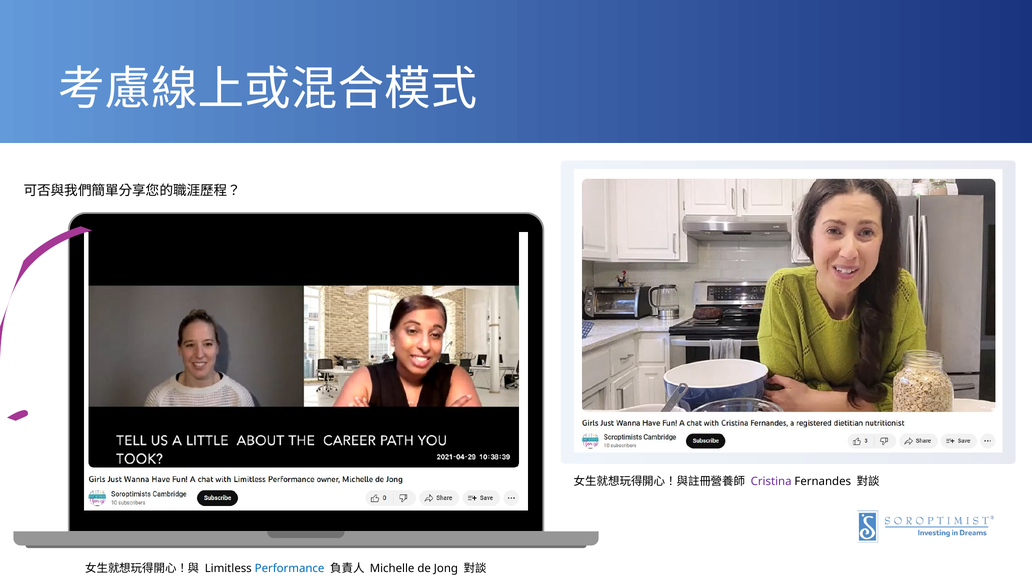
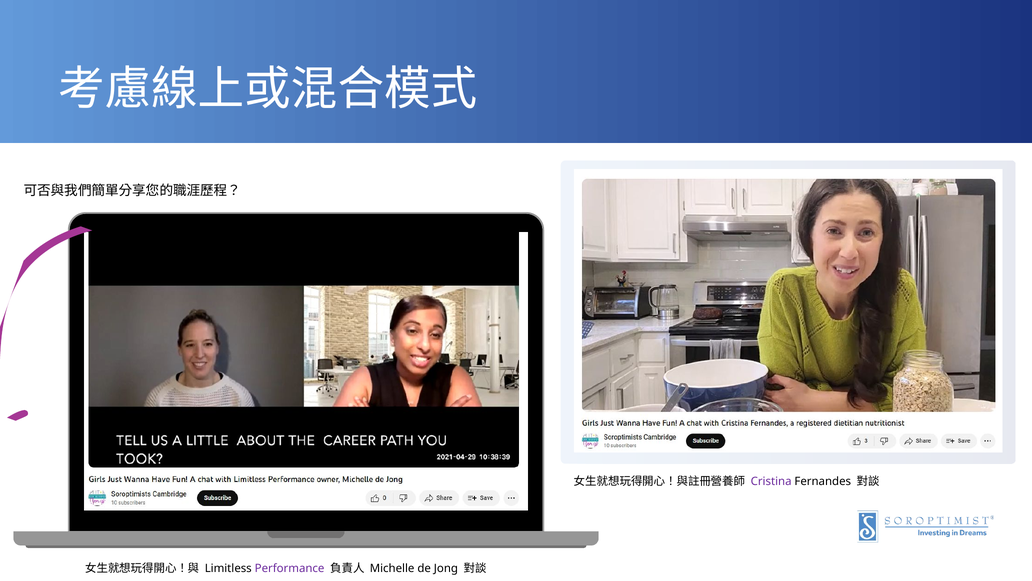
Performance colour: blue -> purple (290, 568)
